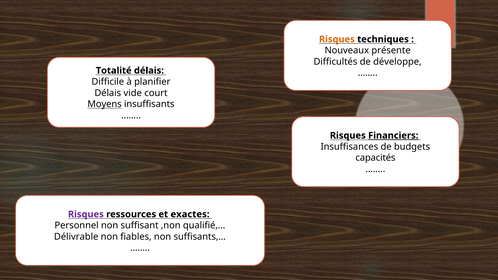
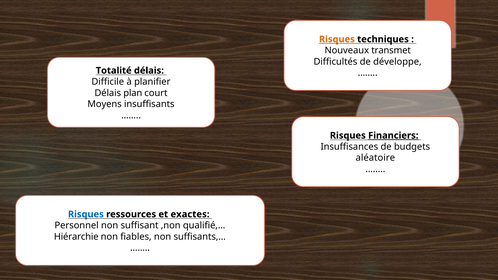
présente: présente -> transmet (391, 50)
vide: vide -> plan (133, 93)
Moyens underline: present -> none (105, 104)
capacités: capacités -> aléatoire (375, 158)
Risques colour: purple -> blue (86, 214)
Délivrable: Délivrable -> Hiérarchie (76, 237)
